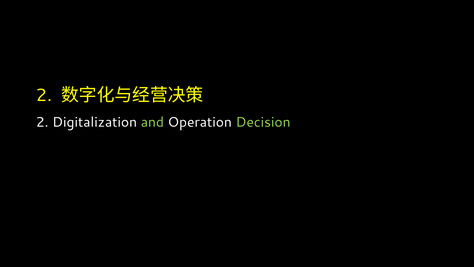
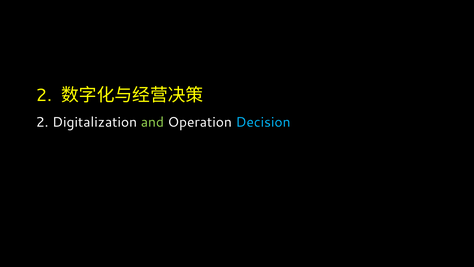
Decision colour: light green -> light blue (263, 122)
